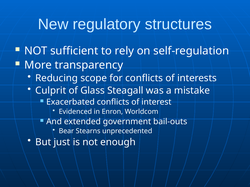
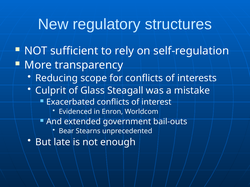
just: just -> late (62, 142)
